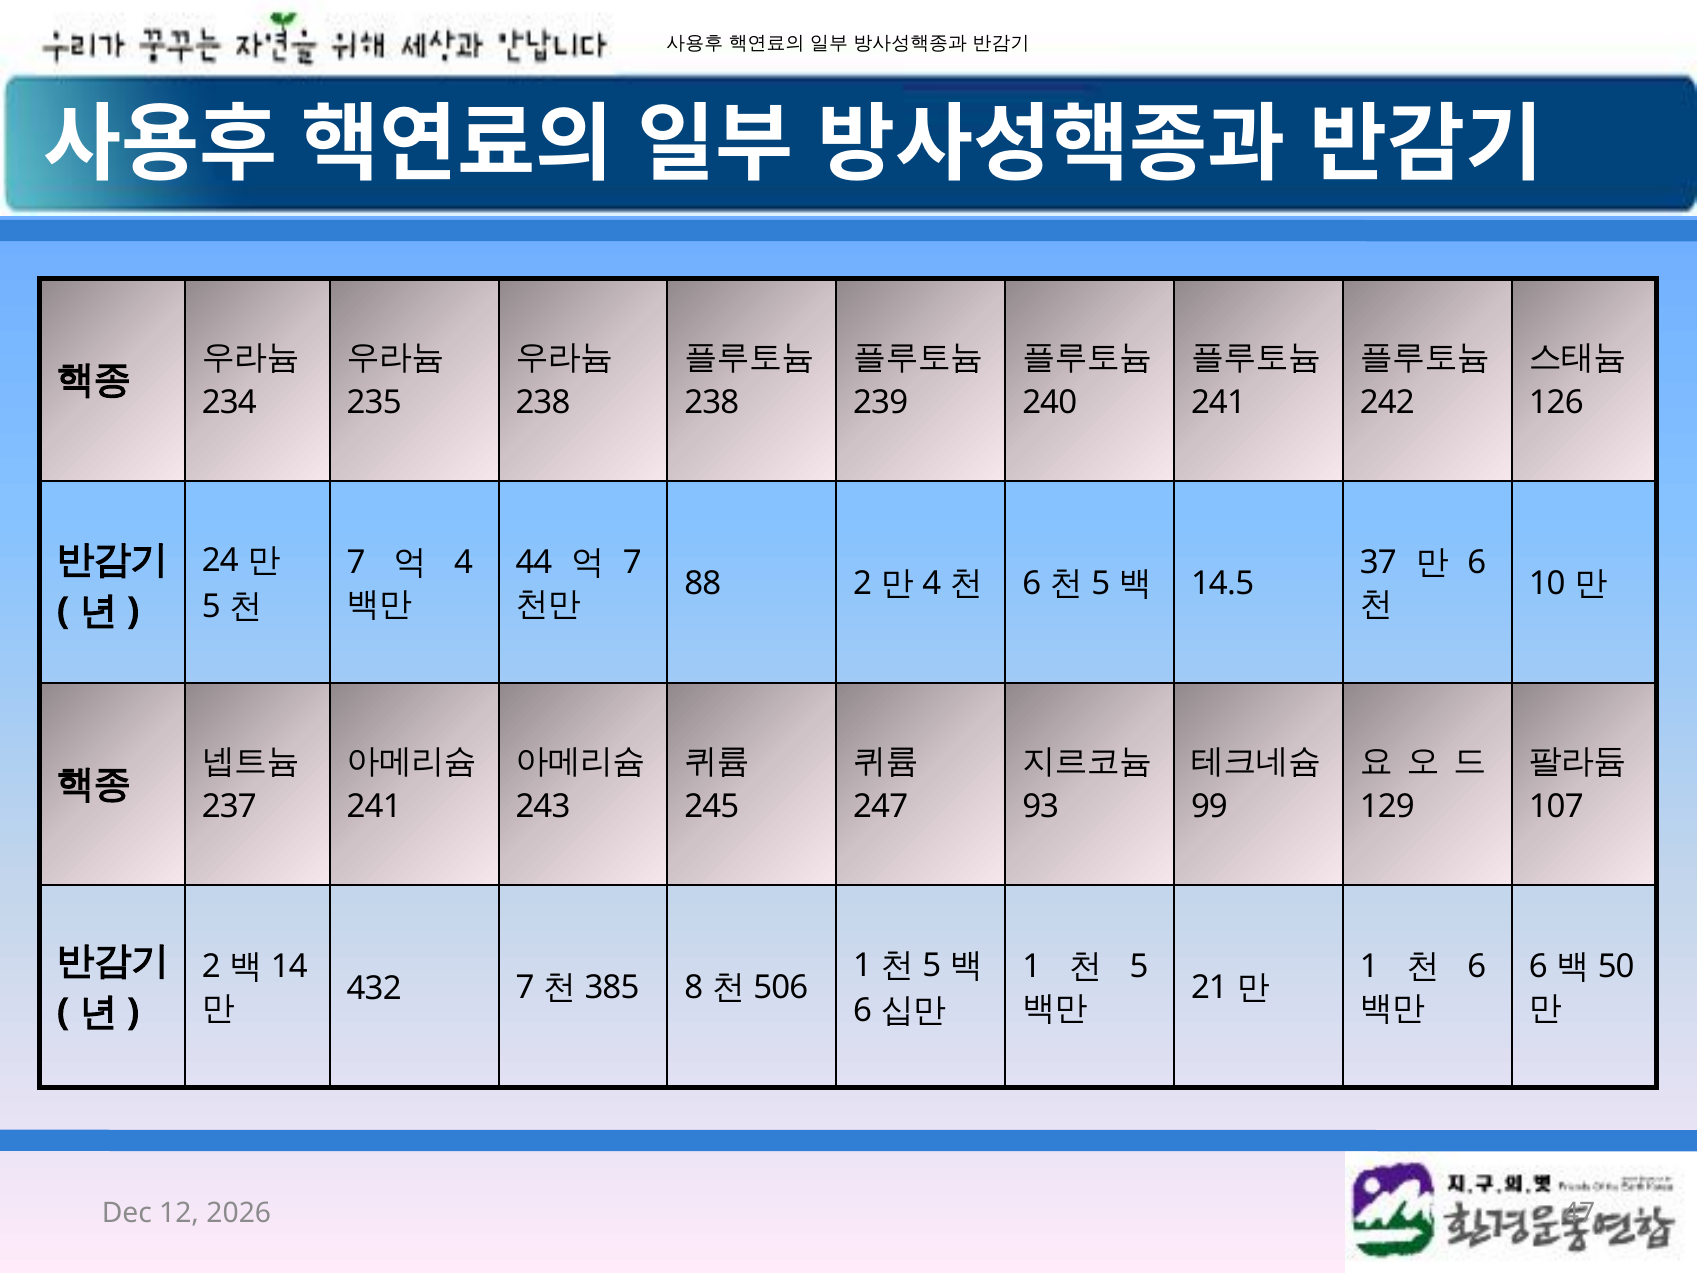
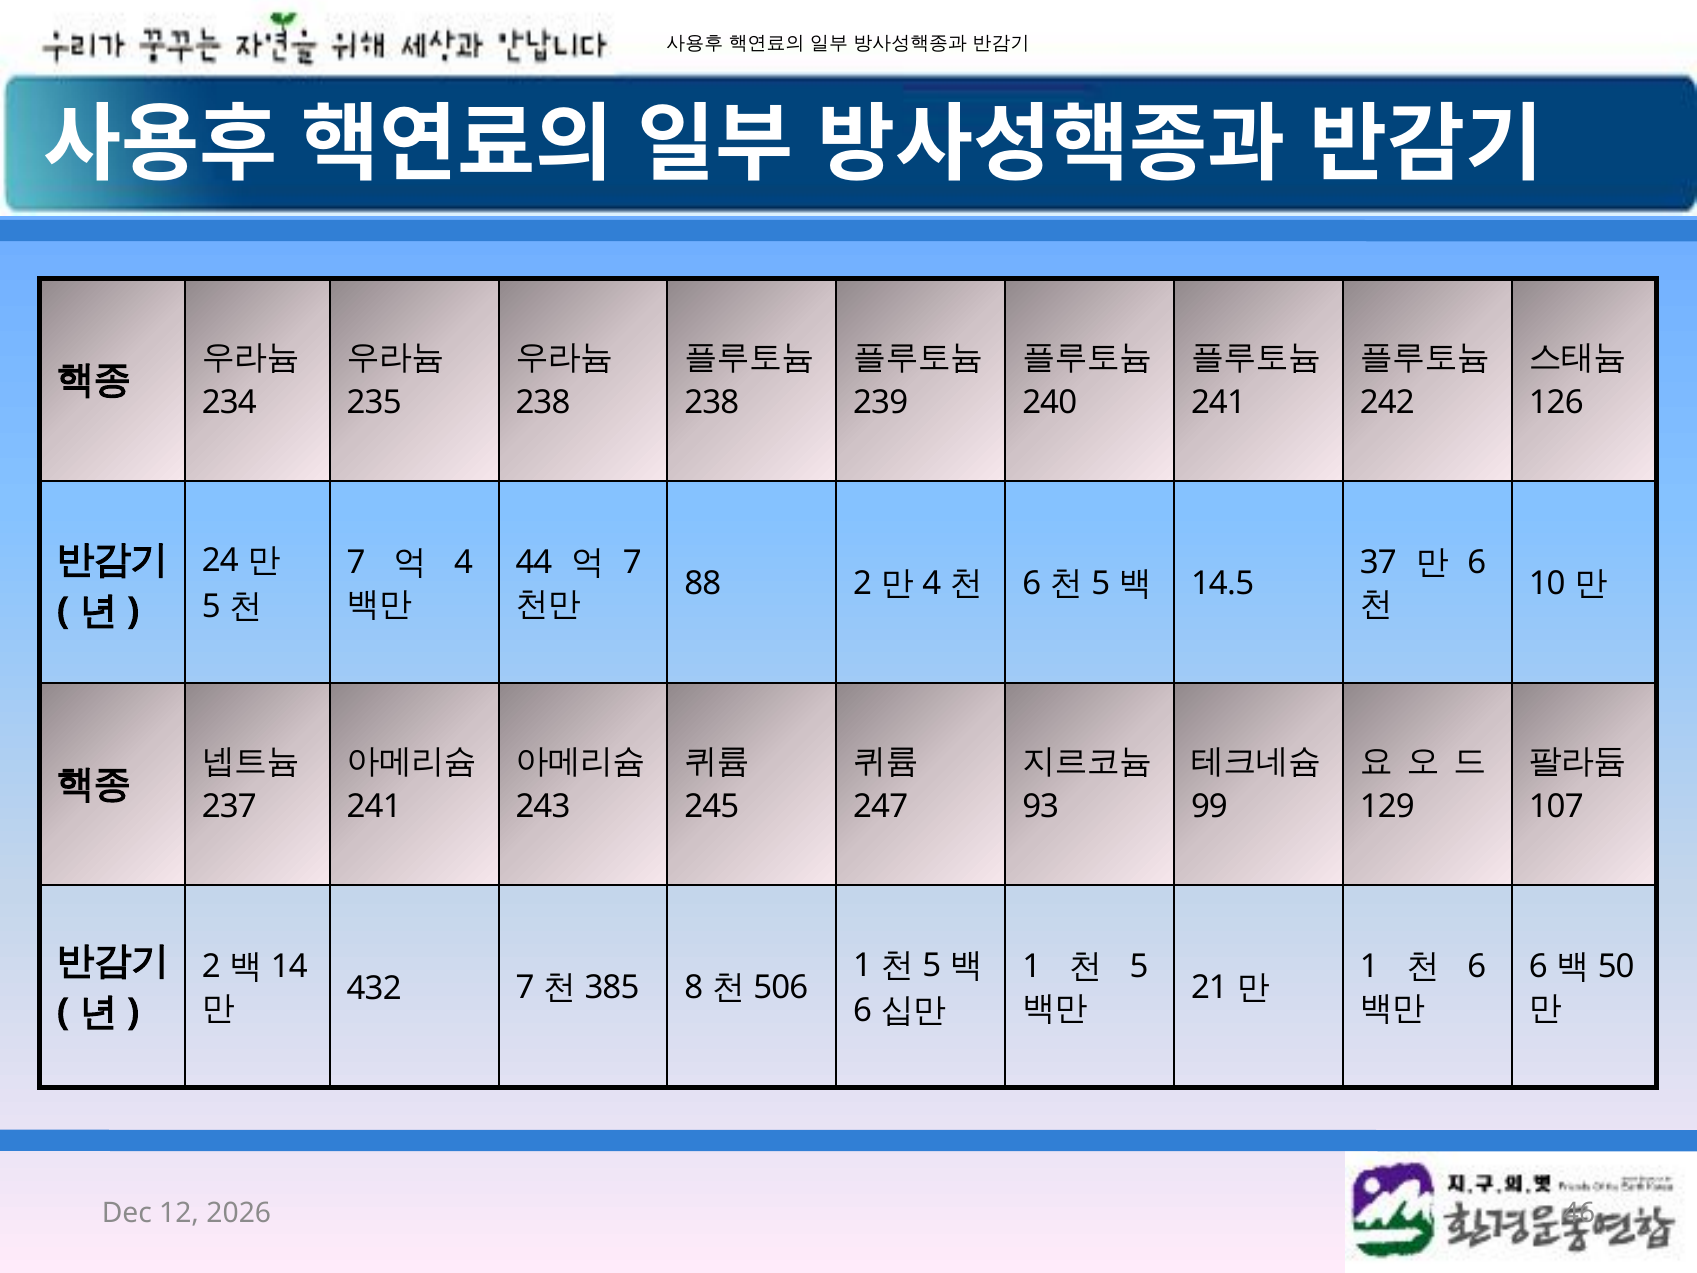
47: 47 -> 46 (1579, 1213)
